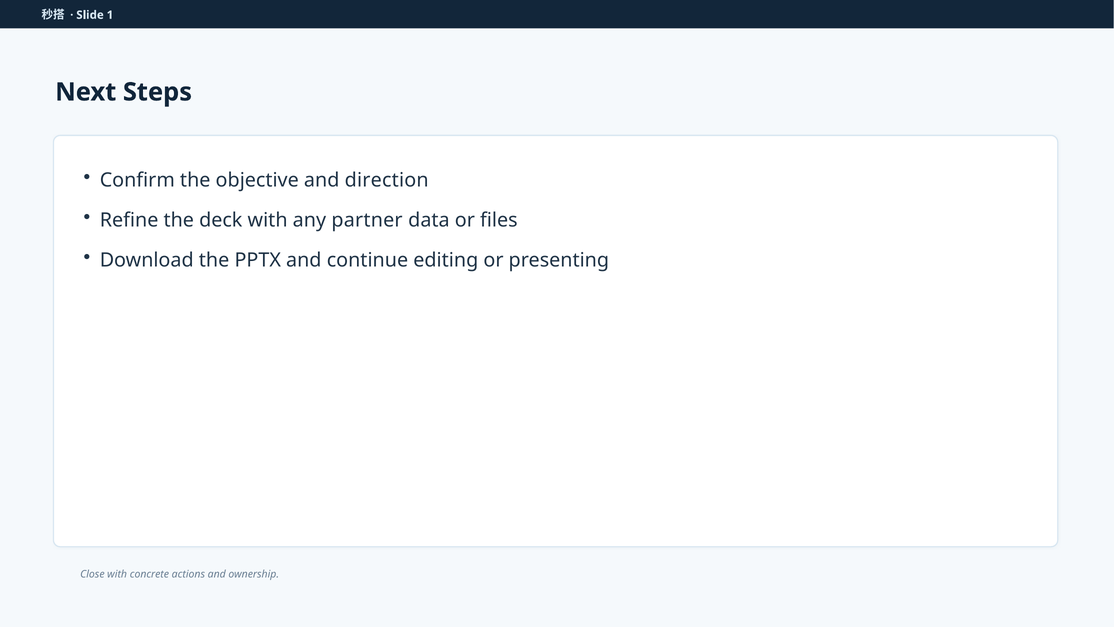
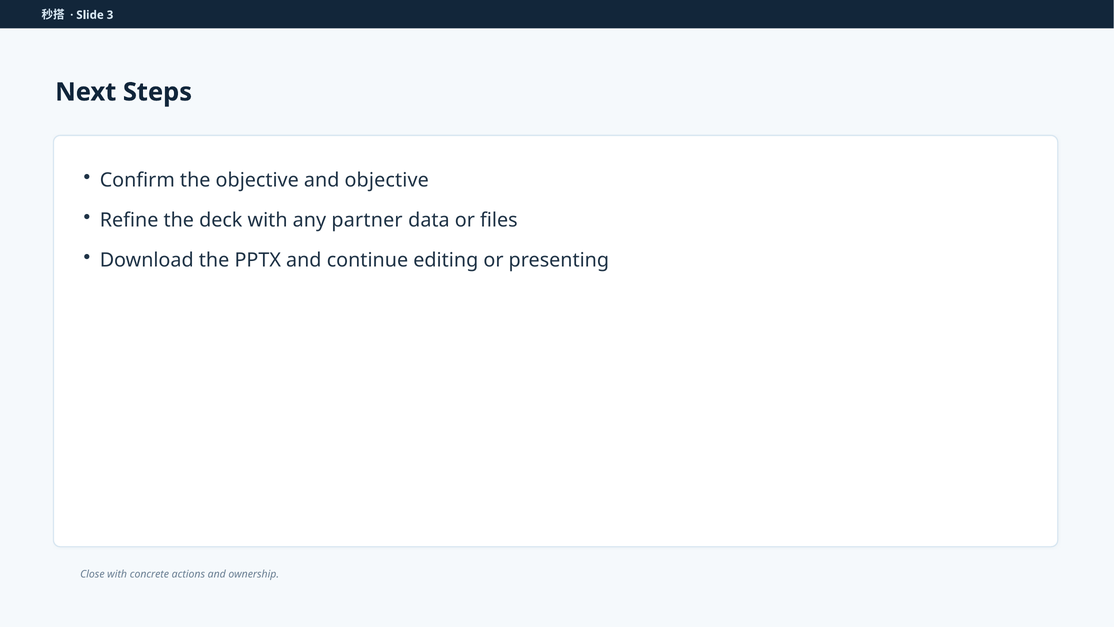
1: 1 -> 3 (110, 15)
and direction: direction -> objective (387, 180)
